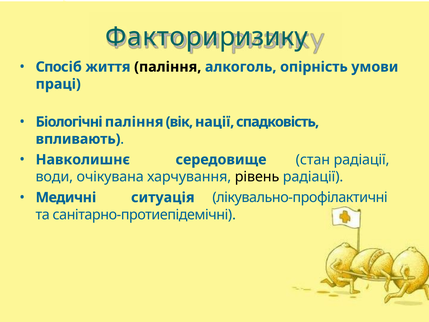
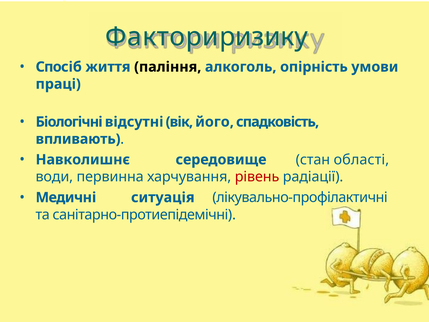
Біологічні паління: паління -> відсутні (134, 122)
нації: нації -> його (215, 122)
стан радіації: радіації -> області (361, 160)
очікувана: очікувана -> первинна (110, 177)
рівень colour: black -> red (257, 177)
